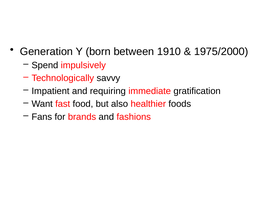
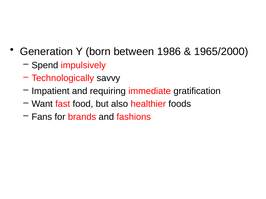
1910: 1910 -> 1986 (169, 52)
1975/2000: 1975/2000 -> 1965/2000 (221, 52)
